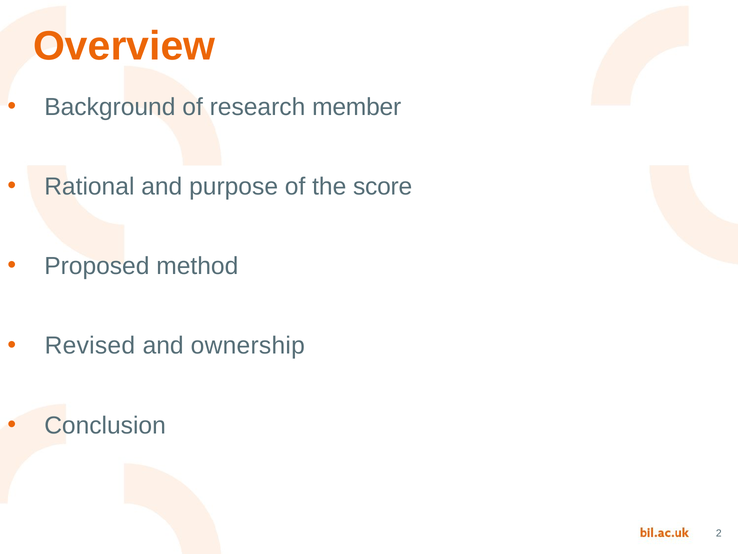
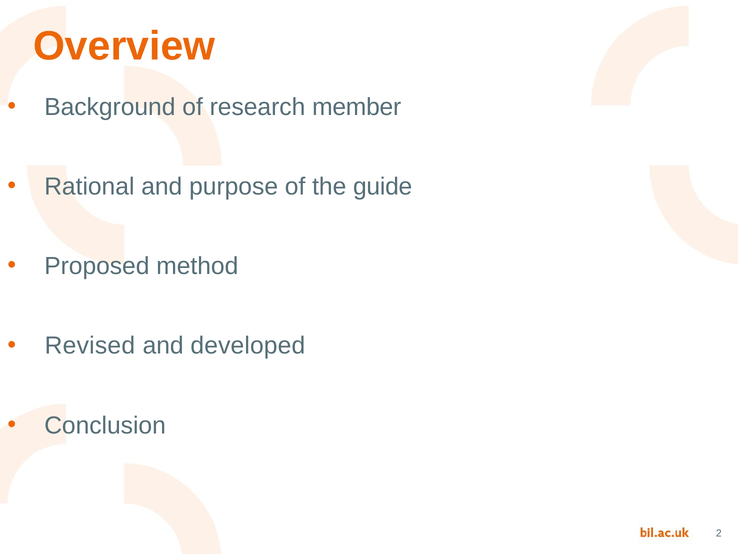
score: score -> guide (383, 186)
ownership: ownership -> developed (248, 346)
